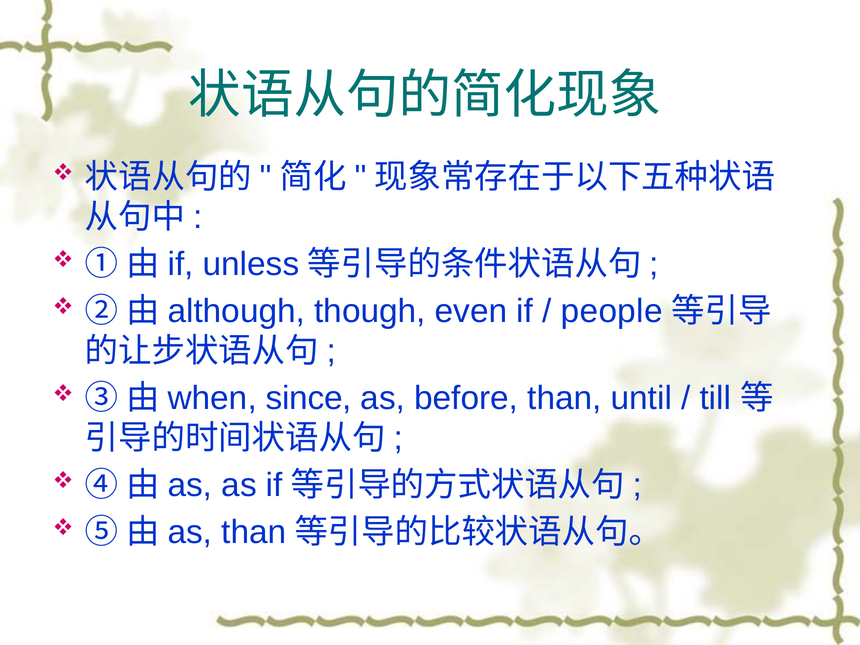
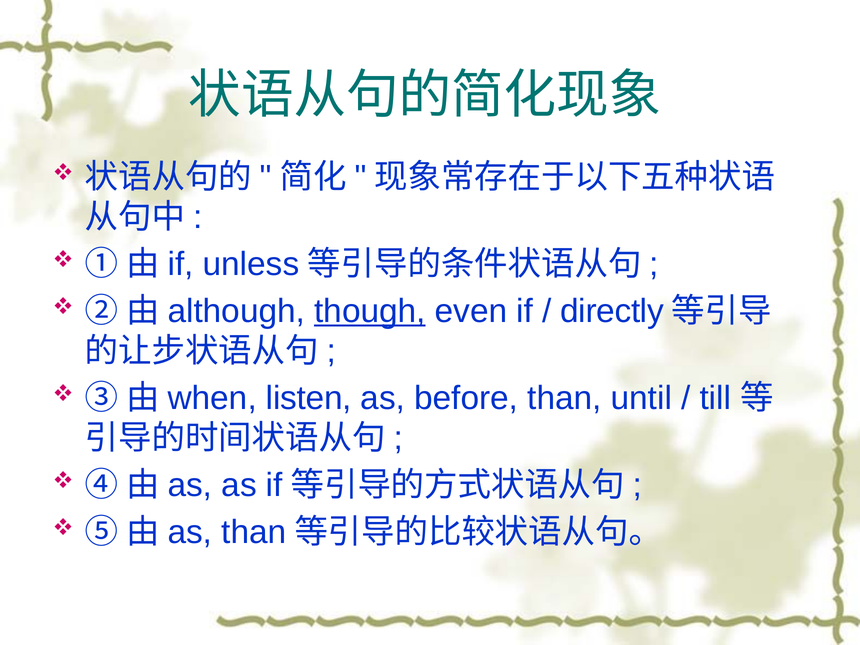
though underline: none -> present (370, 311)
people: people -> directly (612, 311)
since: since -> listen (309, 398)
